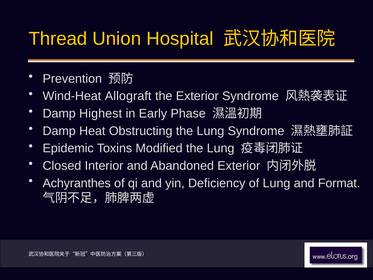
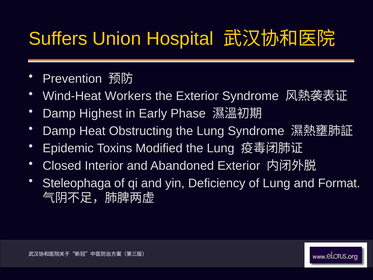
Thread: Thread -> Suffers (58, 39)
Allograft: Allograft -> Workers (128, 96)
Achyranthes: Achyranthes -> Steleophaga (77, 183)
